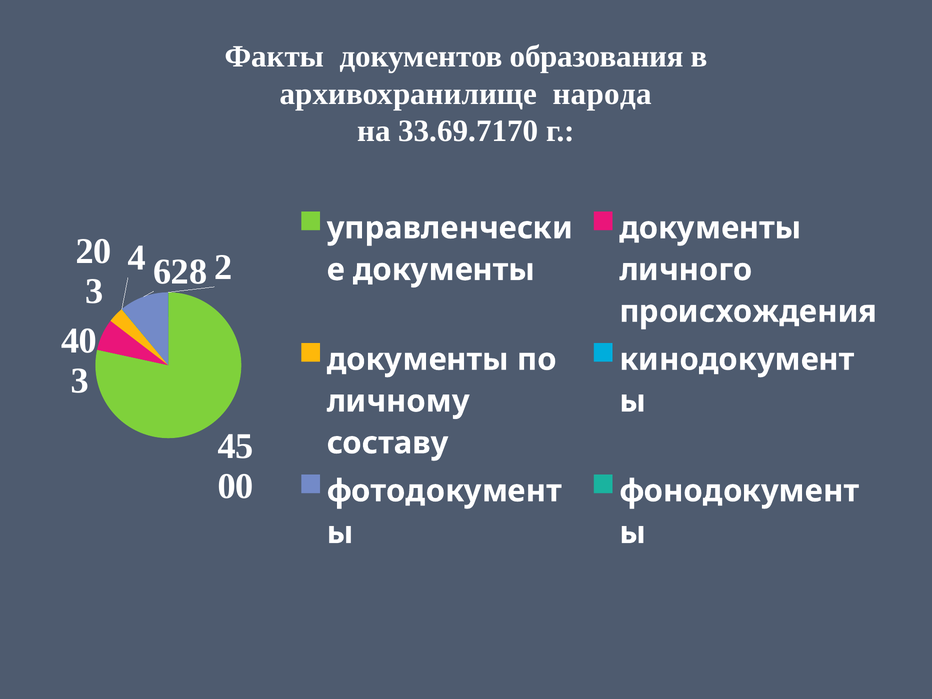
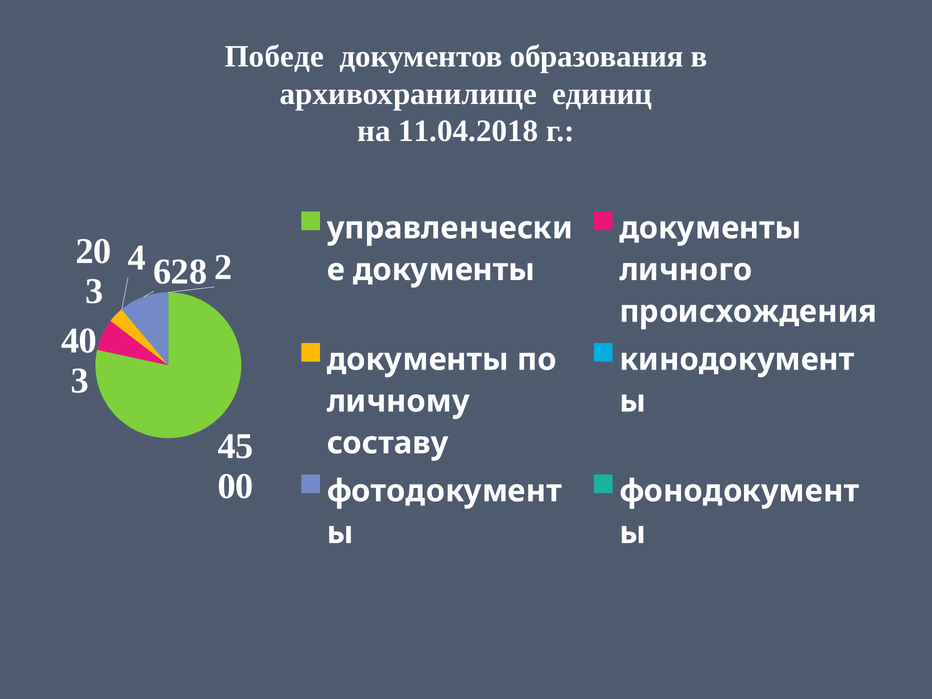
Факты: Факты -> Победе (274, 56)
народа: народа -> единиц (602, 94)
33.69.7170: 33.69.7170 -> 11.04.2018 (468, 131)
